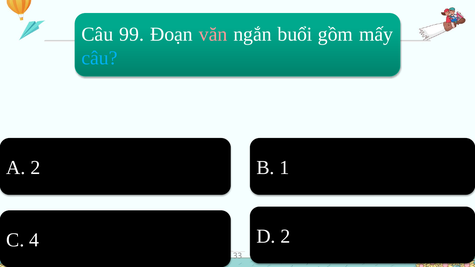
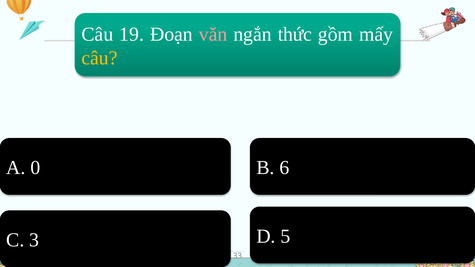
99: 99 -> 19 (132, 34)
buổi: buổi -> thức (295, 34)
câu colour: light blue -> yellow (100, 58)
A 2: 2 -> 0 (35, 168)
1: 1 -> 6 (284, 168)
D 2: 2 -> 5 (285, 237)
4: 4 -> 3 (34, 240)
